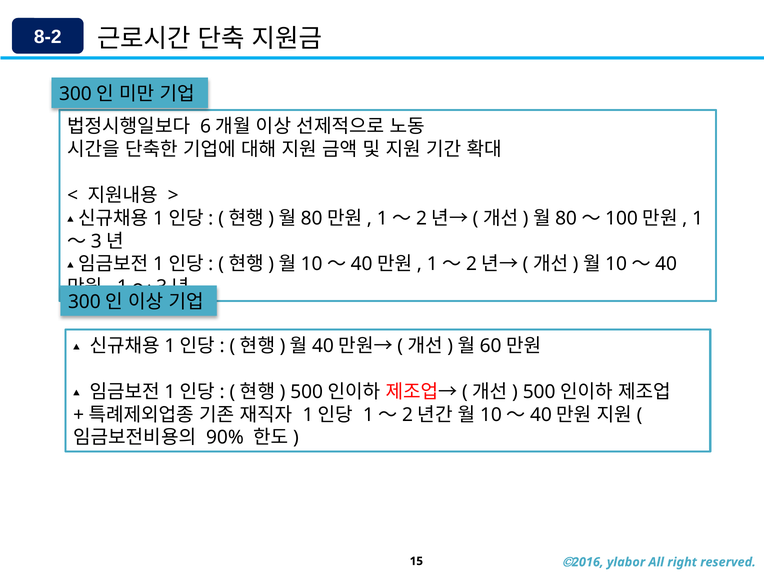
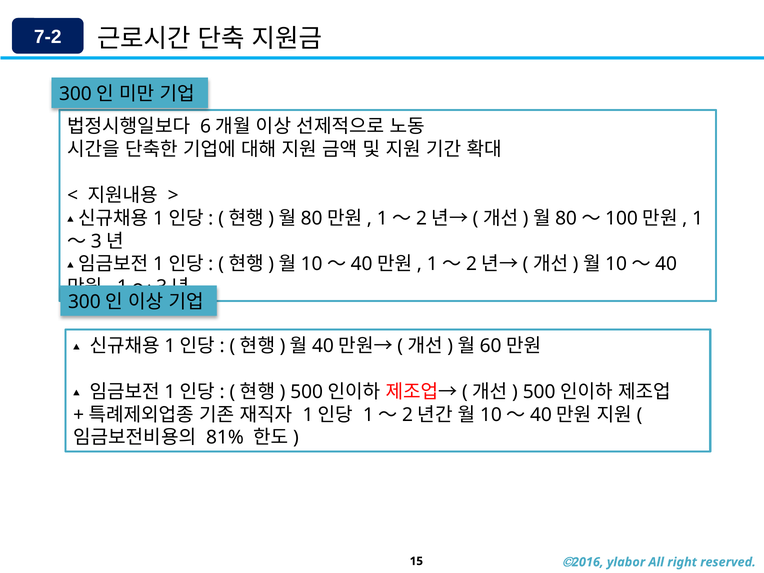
8-2: 8-2 -> 7-2 (48, 37)
90%: 90% -> 81% (225, 438)
